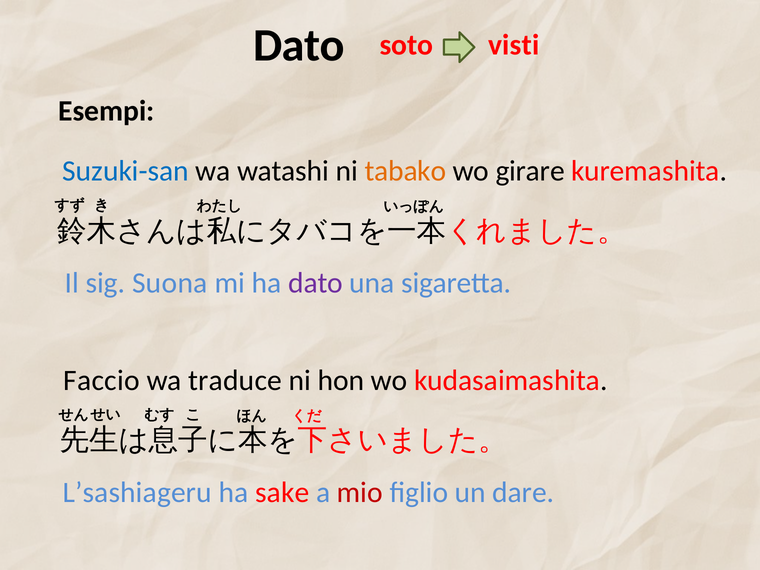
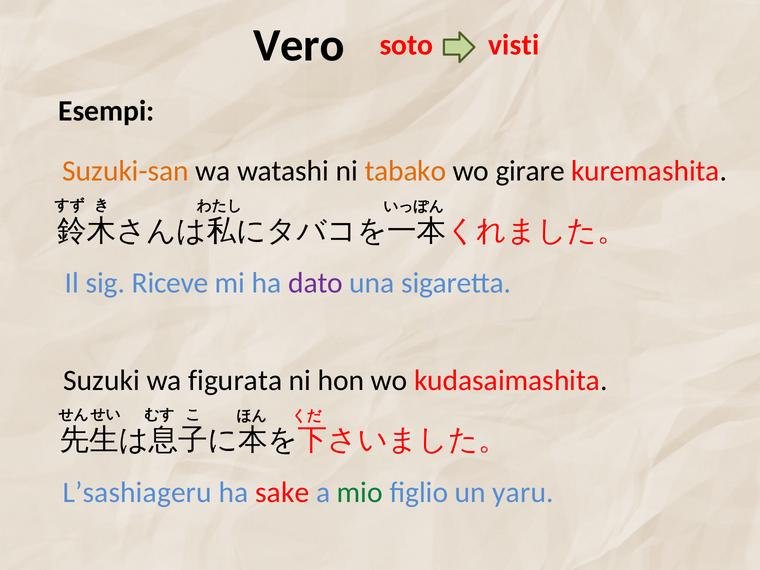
Dato: Dato -> Vero (299, 45)
Suzuki-san colour: blue -> orange (126, 171)
Suona: Suona -> Riceve (170, 283)
Faccio: Faccio -> Suzuki (102, 380)
traduce: traduce -> figurata (235, 380)
mio colour: red -> green (360, 492)
dare: dare -> yaru (523, 492)
